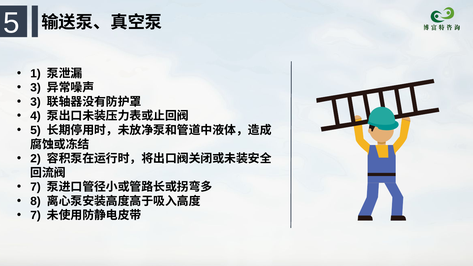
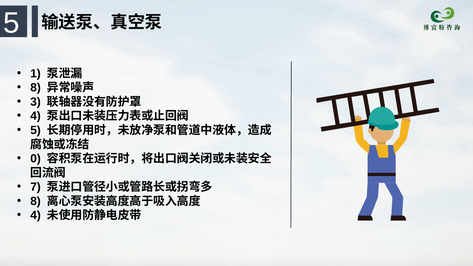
3: 3 -> 8 (36, 88)
2: 2 -> 0 (36, 159)
7: 7 -> 4 (36, 215)
